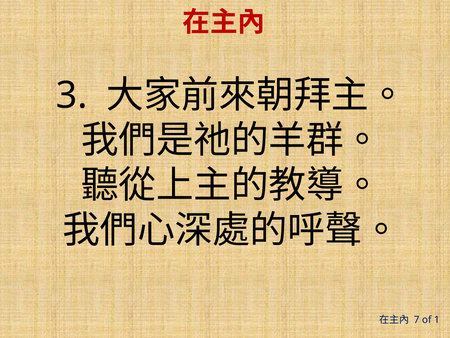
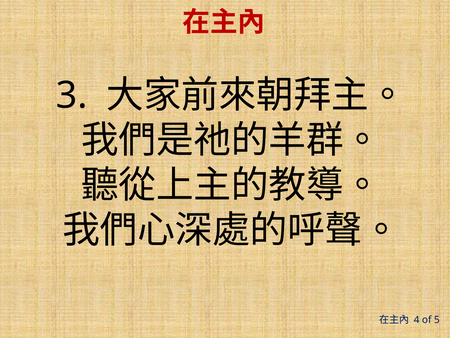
7: 7 -> 4 (417, 319)
1: 1 -> 5 (437, 319)
